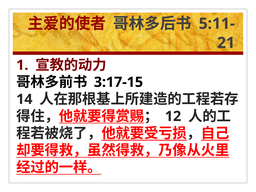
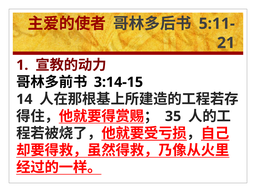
3:17-15: 3:17-15 -> 3:14-15 (118, 82)
12: 12 -> 35 (173, 116)
